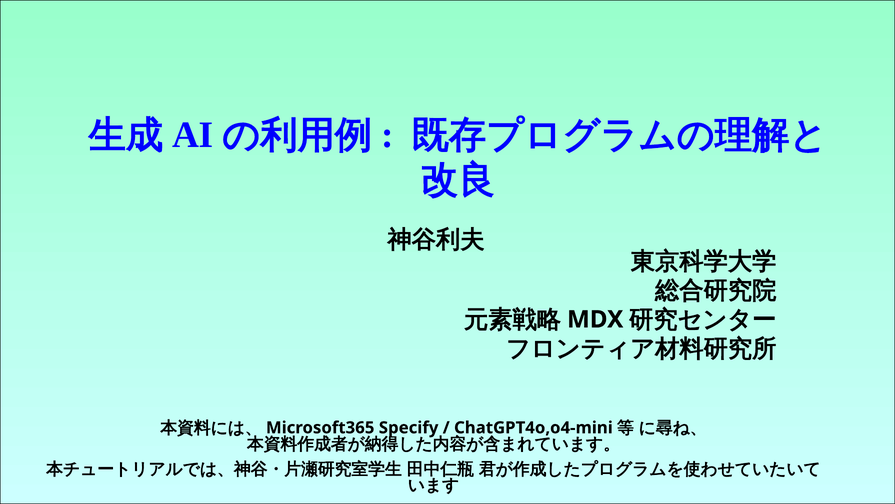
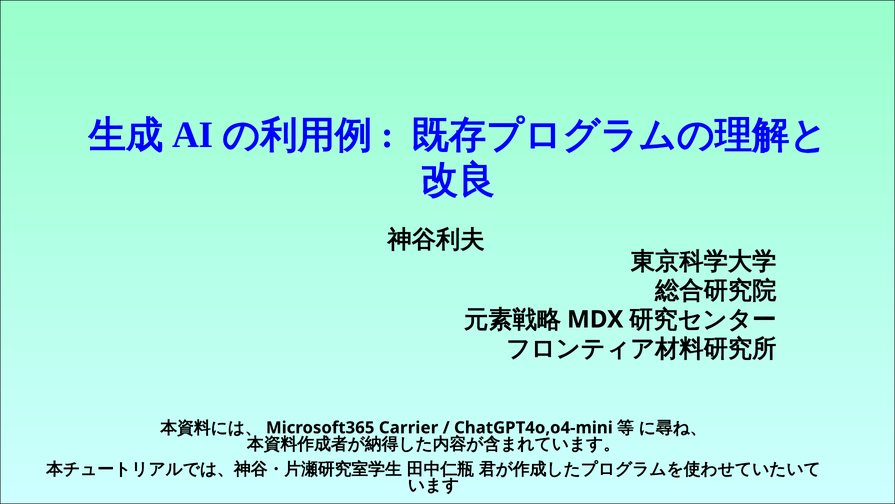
Specify: Specify -> Carrier (409, 427)
